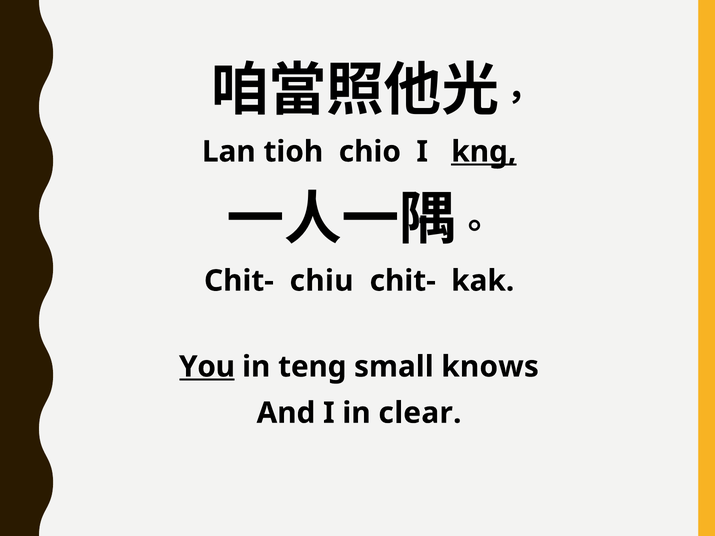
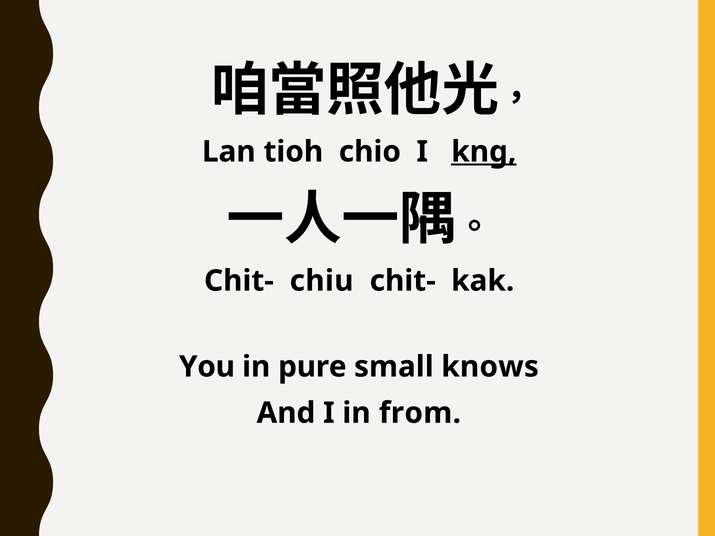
You underline: present -> none (207, 367)
teng: teng -> pure (312, 367)
clear: clear -> from (420, 413)
